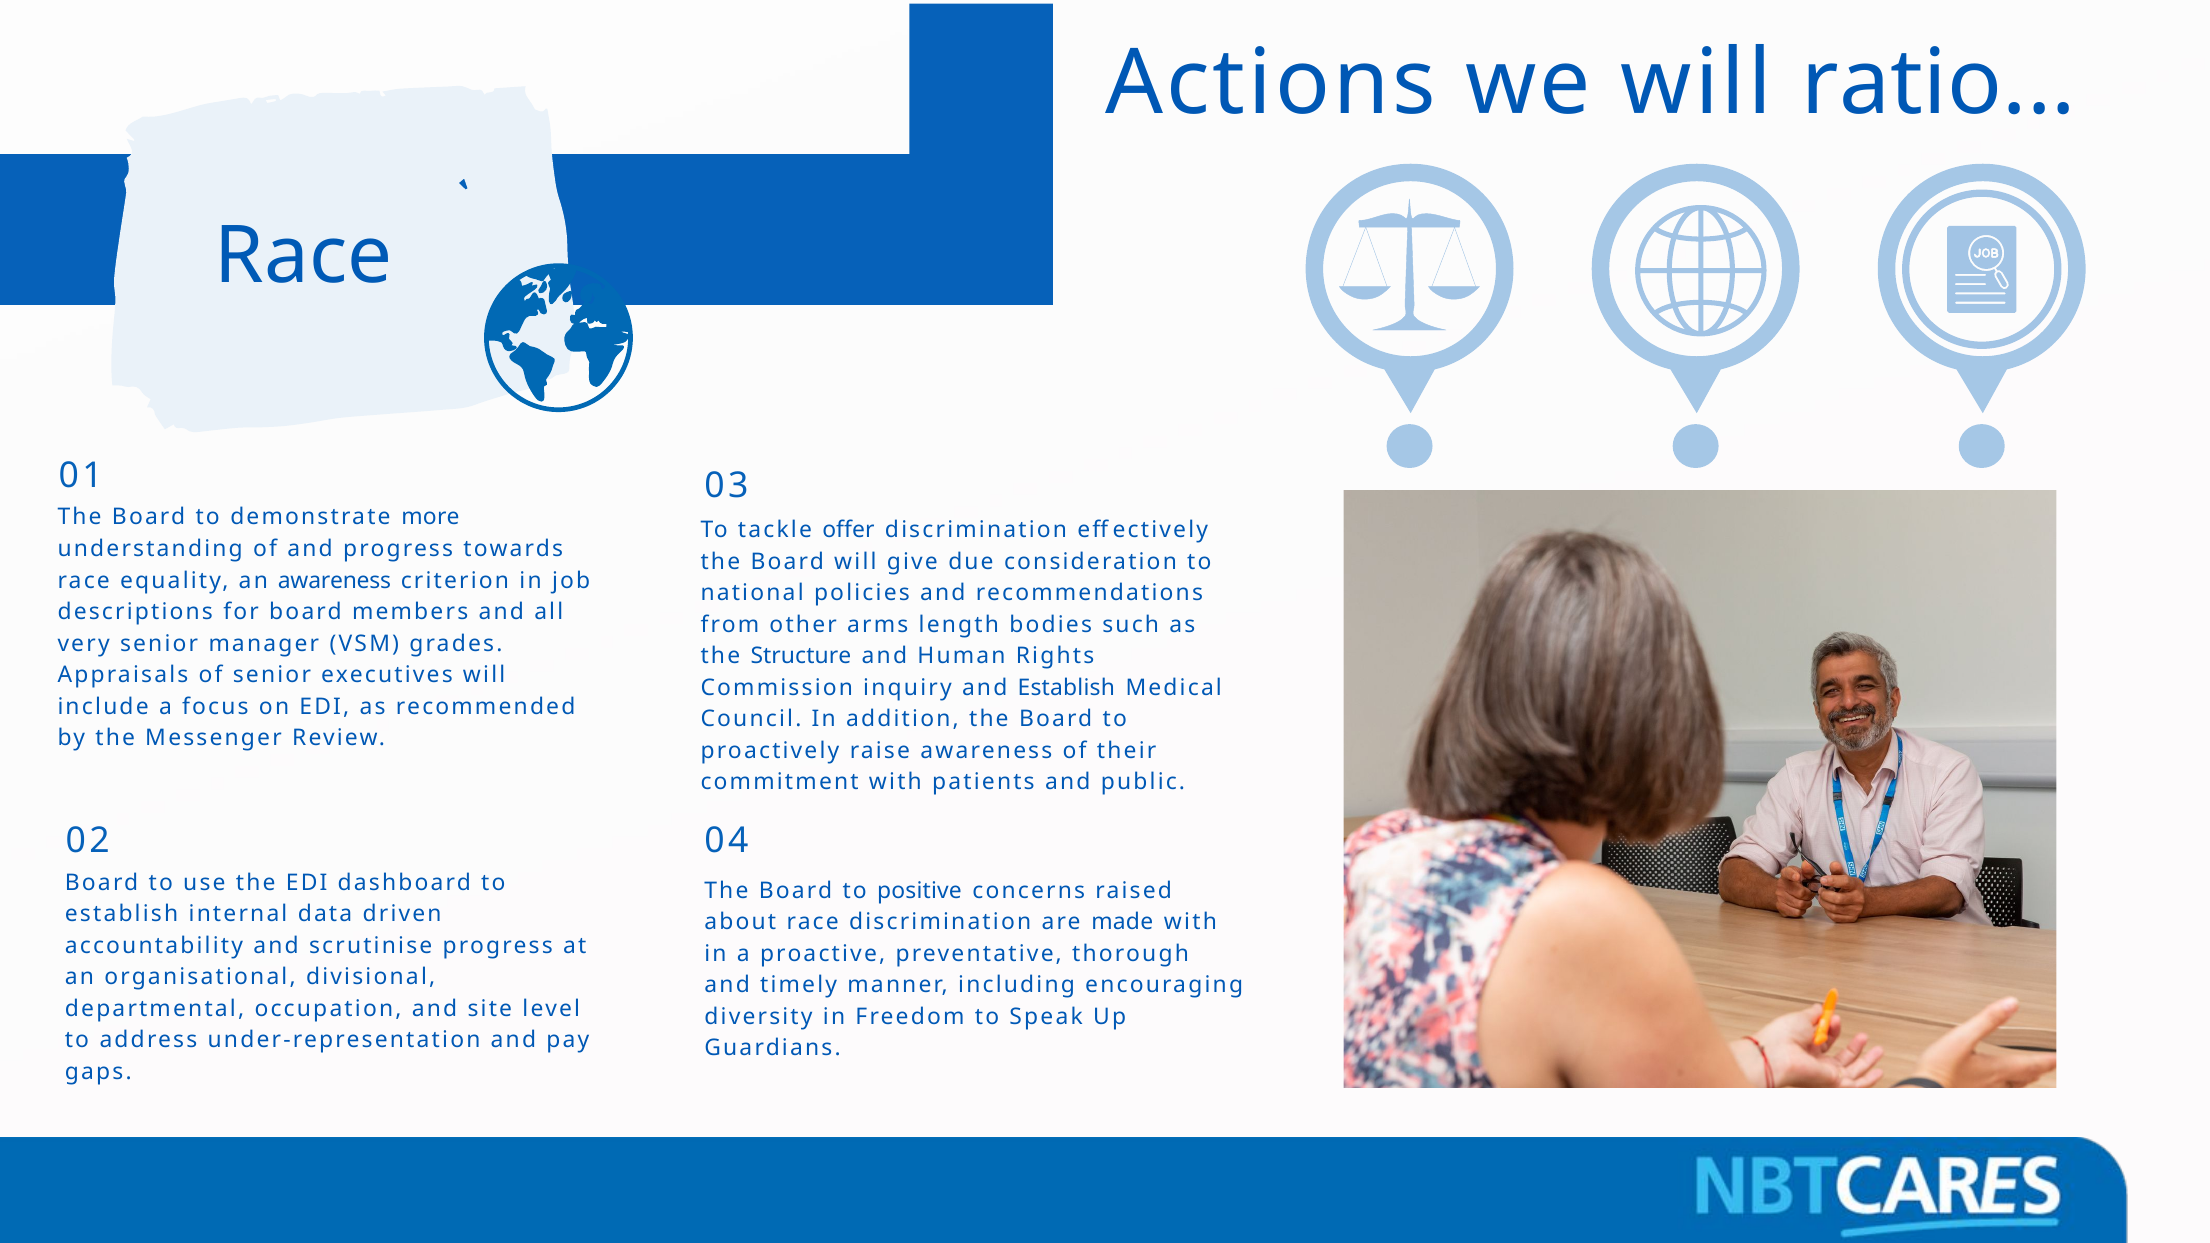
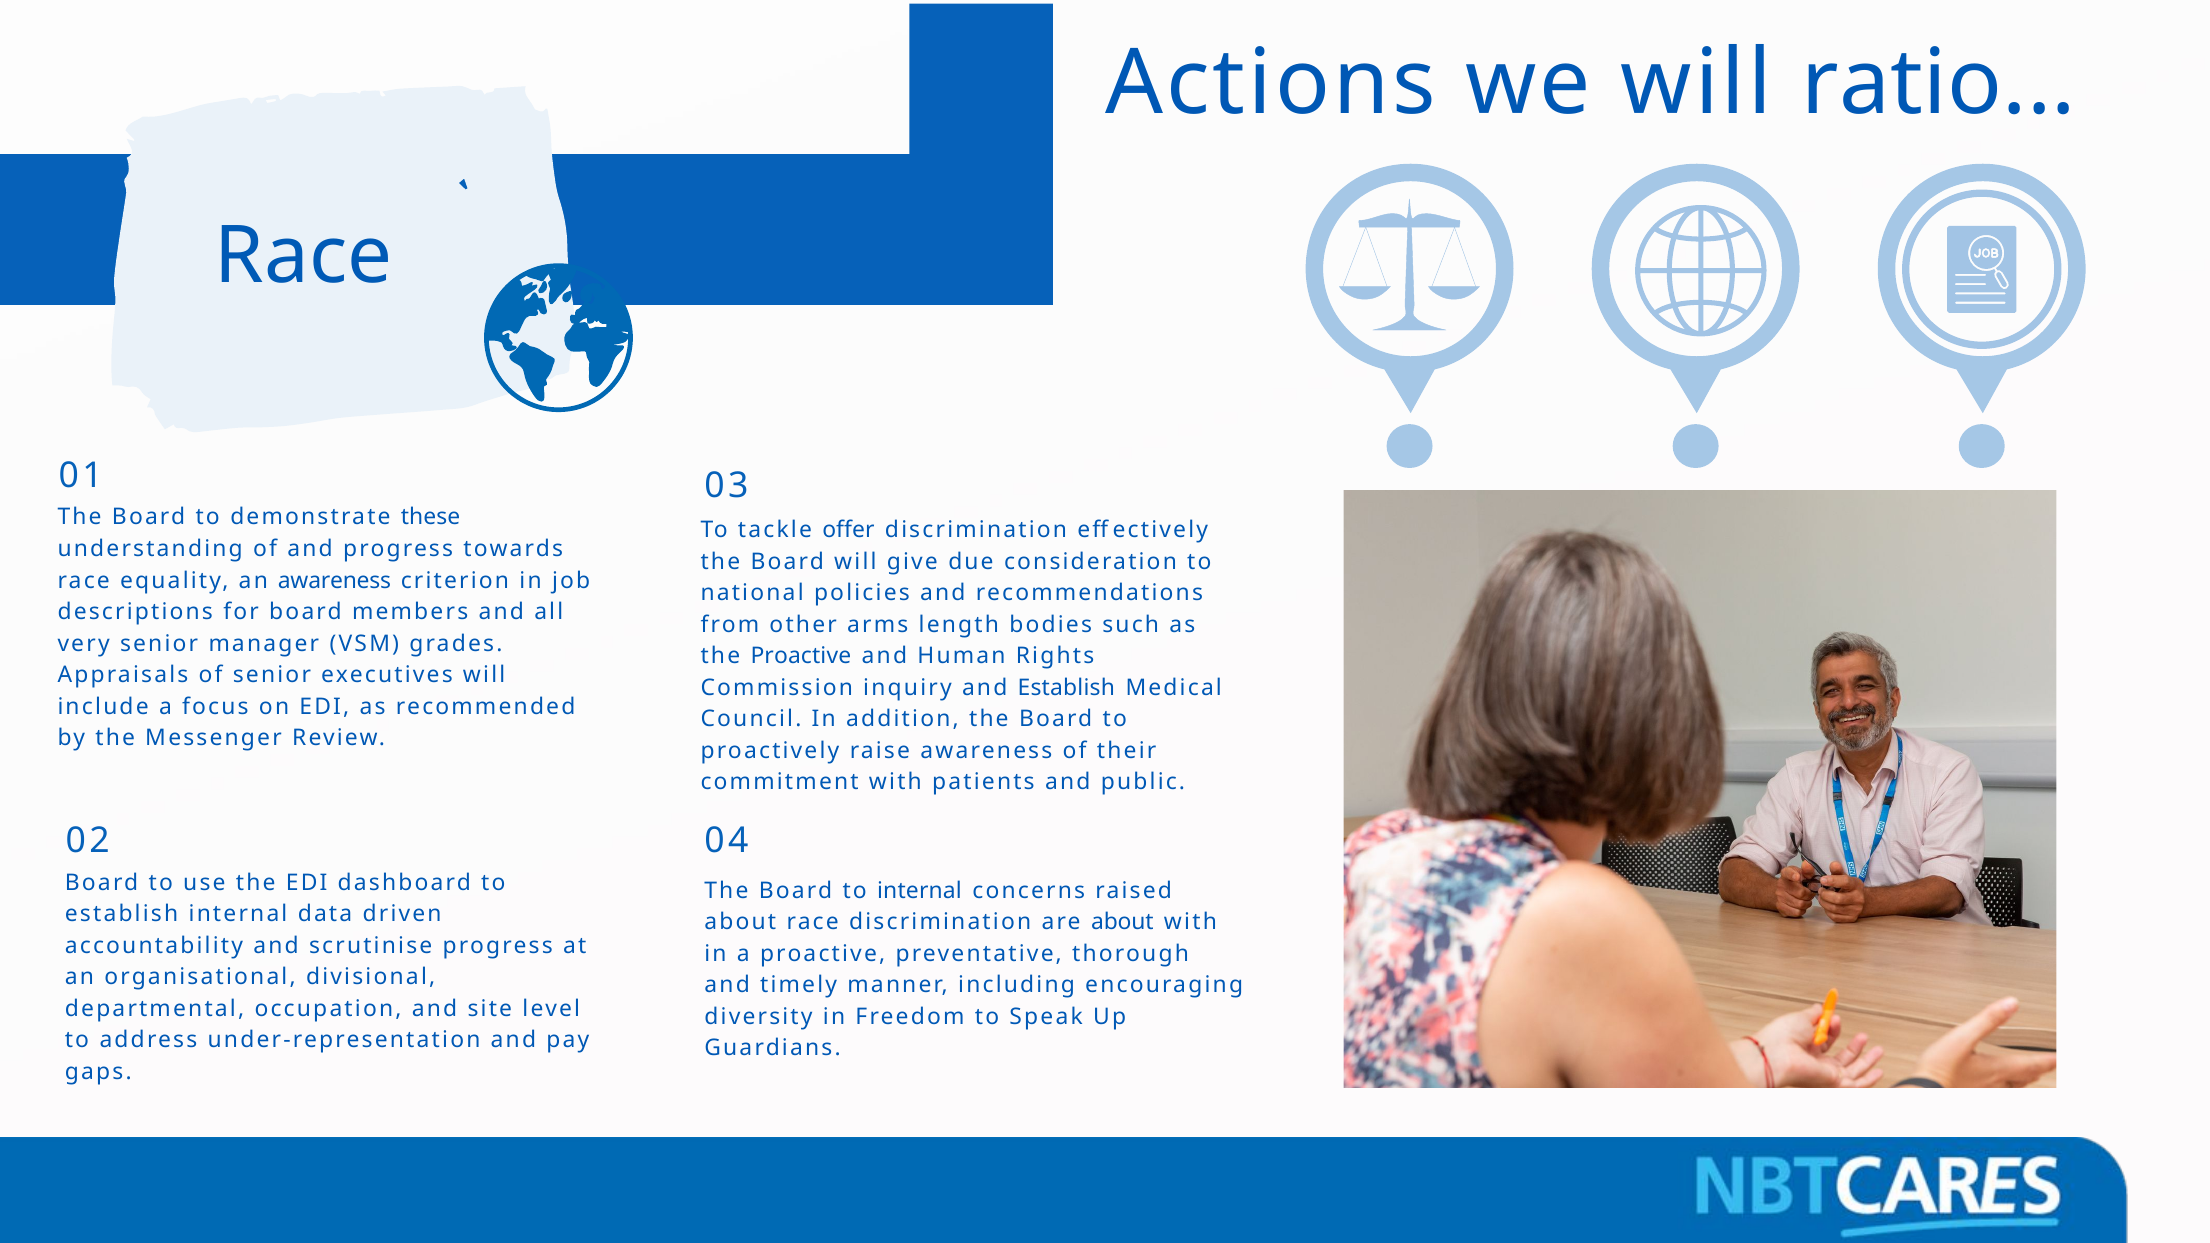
more: more -> these (431, 517)
the Structure: Structure -> Proactive (801, 656)
to positive: positive -> internal (920, 891)
are made: made -> about (1122, 922)
